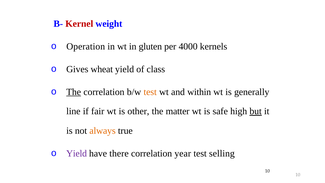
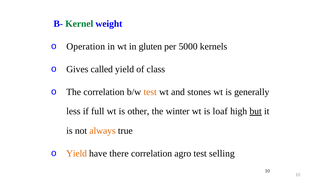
Kernel colour: red -> green (79, 24)
4000: 4000 -> 5000 (188, 46)
wheat: wheat -> called (102, 69)
The underline: present -> none (74, 92)
within: within -> stones (199, 92)
line: line -> less (73, 111)
fair: fair -> full (98, 111)
matter: matter -> winter (178, 111)
safe: safe -> loaf (220, 111)
Yield colour: purple -> orange (77, 153)
year: year -> agro (183, 153)
